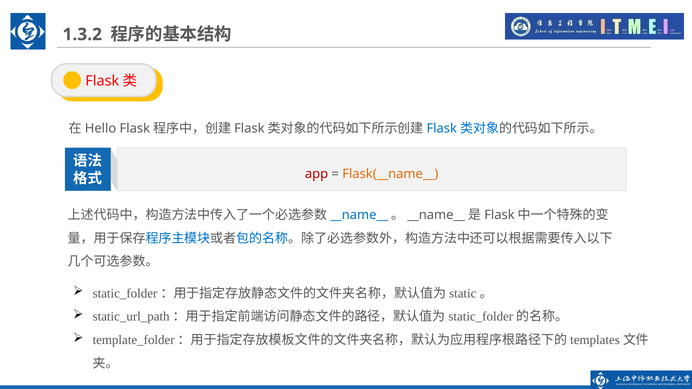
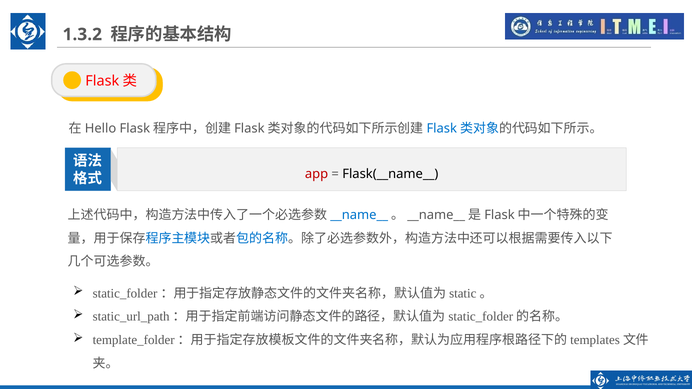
Flask(__name__ colour: orange -> black (390, 174)
